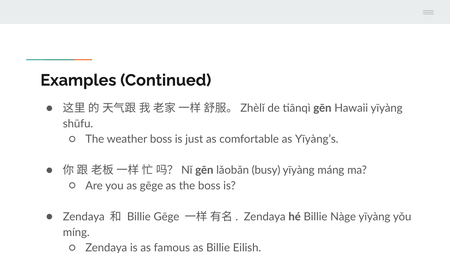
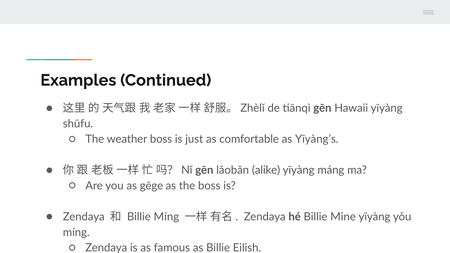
busy: busy -> alike (266, 170)
Billie Gēge: Gēge -> Míng (166, 217)
Nàge: Nàge -> Mine (343, 217)
